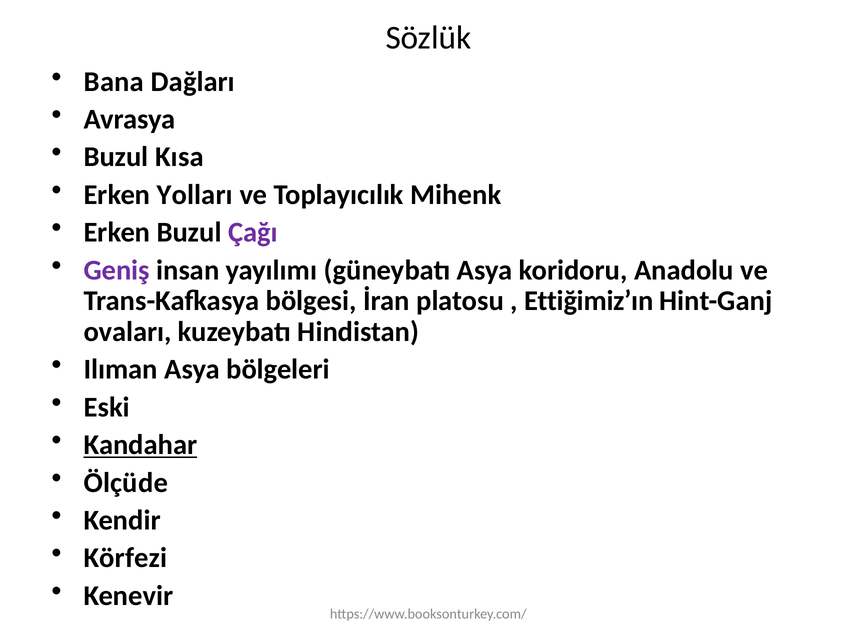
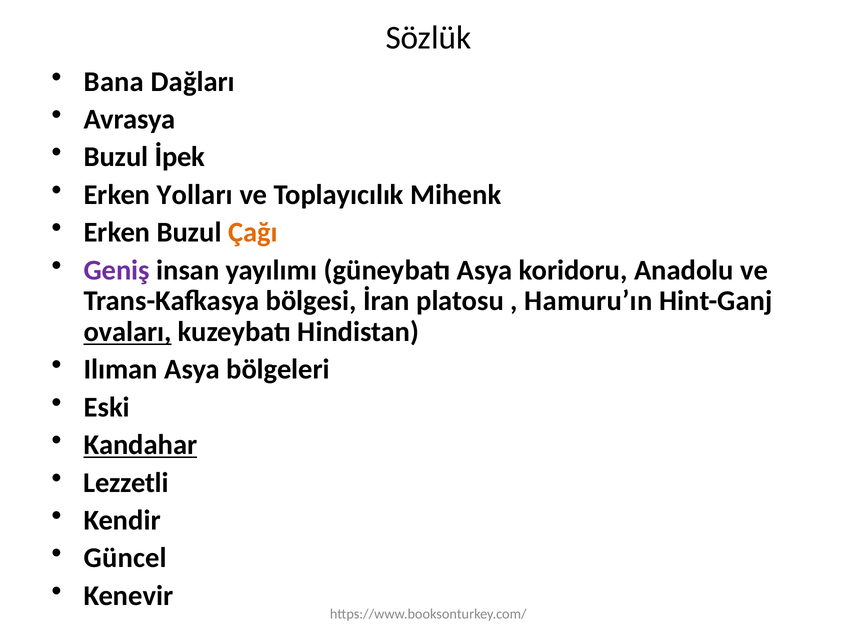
Kısa: Kısa -> İpek (180, 157)
Çağı colour: purple -> orange (253, 232)
Ettiğimiz’ın: Ettiğimiz’ın -> Hamuru’ın (588, 301)
ovaları underline: none -> present (128, 332)
Ölçüde: Ölçüde -> Lezzetli (126, 482)
Körfezi: Körfezi -> Güncel (125, 558)
